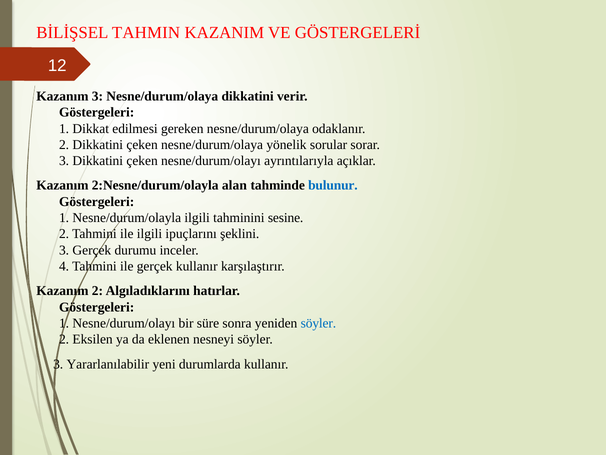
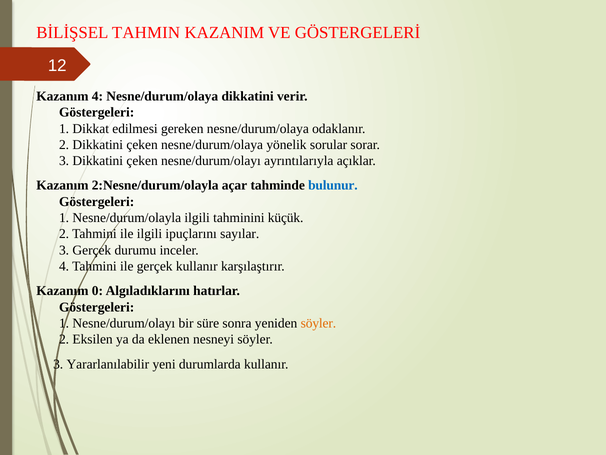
Kazanım 3: 3 -> 4 (97, 96)
alan: alan -> açar (234, 185)
sesine: sesine -> küçük (286, 218)
şeklini: şeklini -> sayılar (240, 234)
Kazanım 2: 2 -> 0 (97, 291)
söyler colour: blue -> orange (318, 323)
